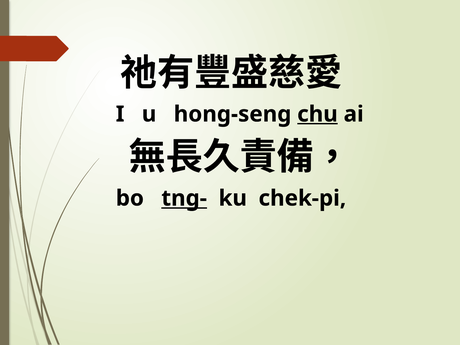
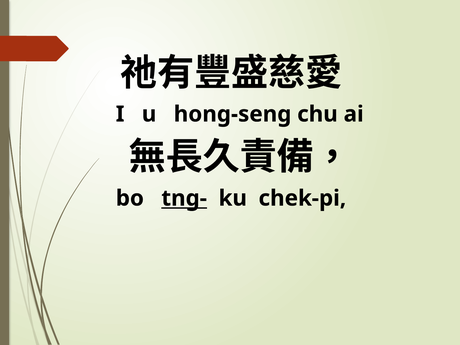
chu underline: present -> none (317, 114)
